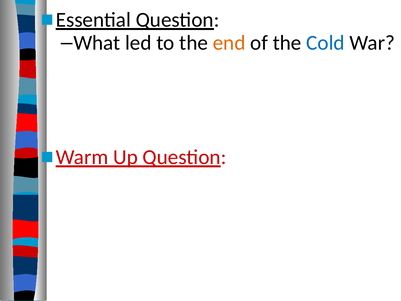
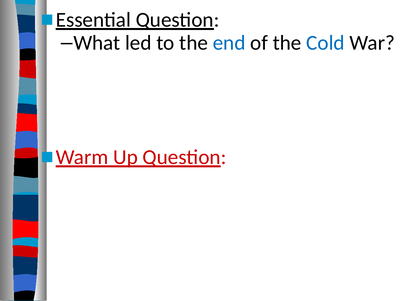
end colour: orange -> blue (229, 43)
